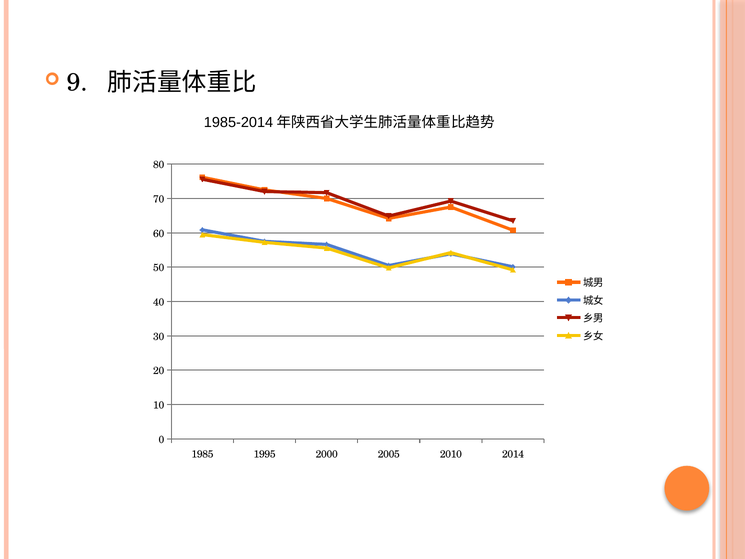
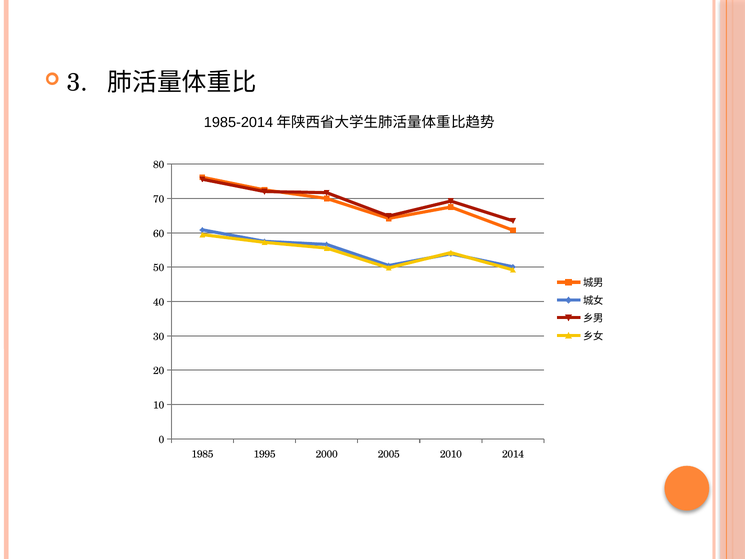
9: 9 -> 3 (77, 83)
